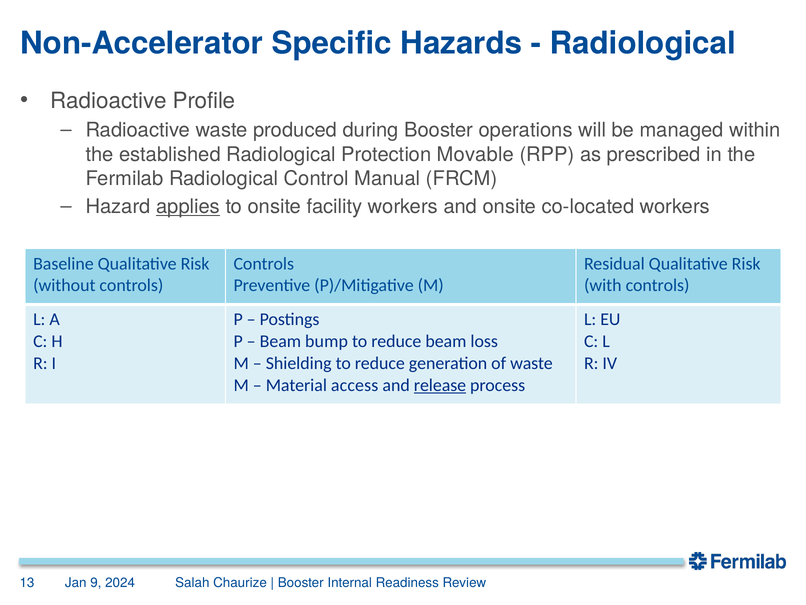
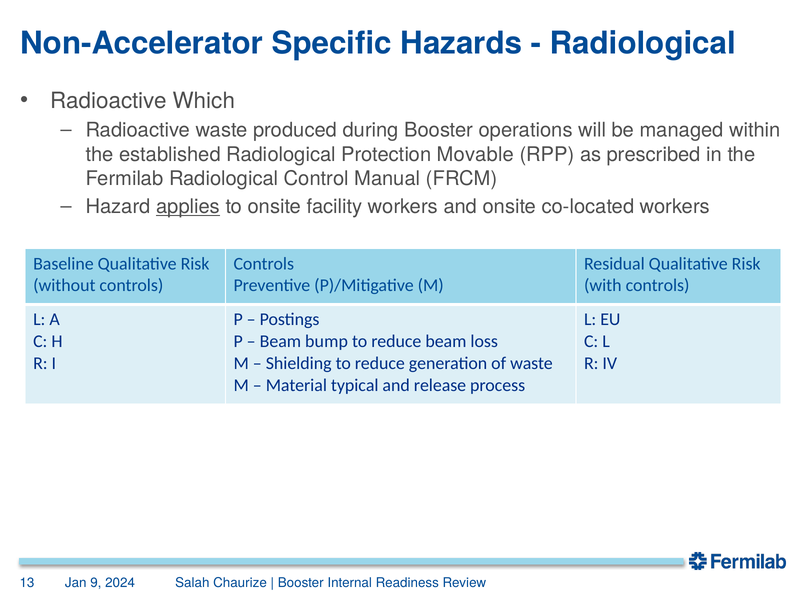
Profile: Profile -> Which (204, 101)
access: access -> typical (355, 385)
release underline: present -> none (440, 385)
